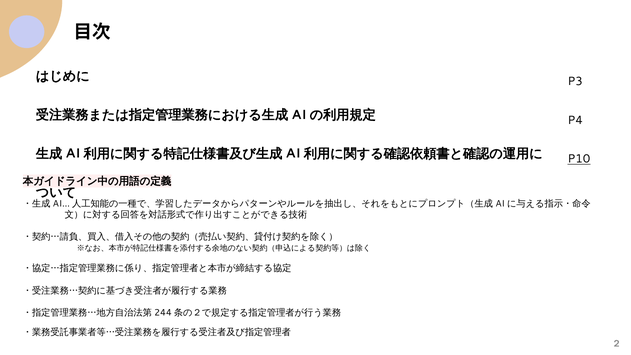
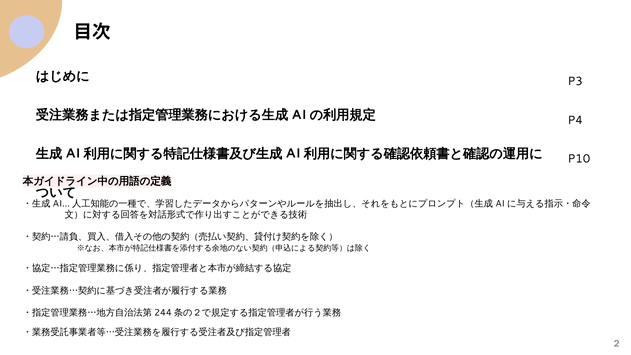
P10 underline: present -> none (579, 159)
